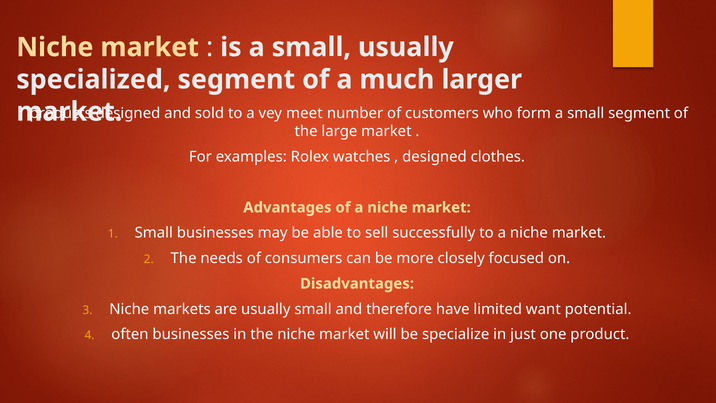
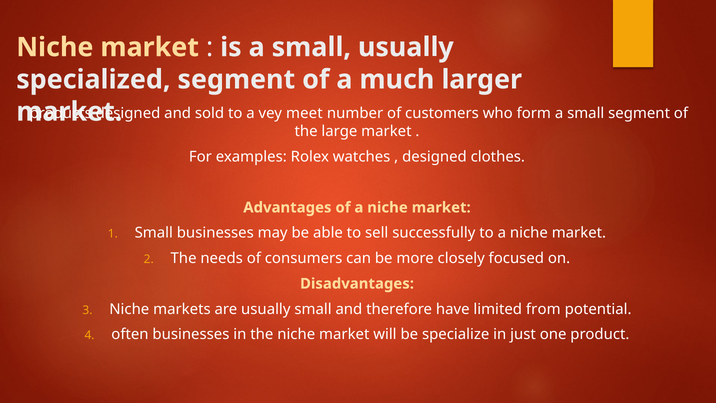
want: want -> from (543, 309)
